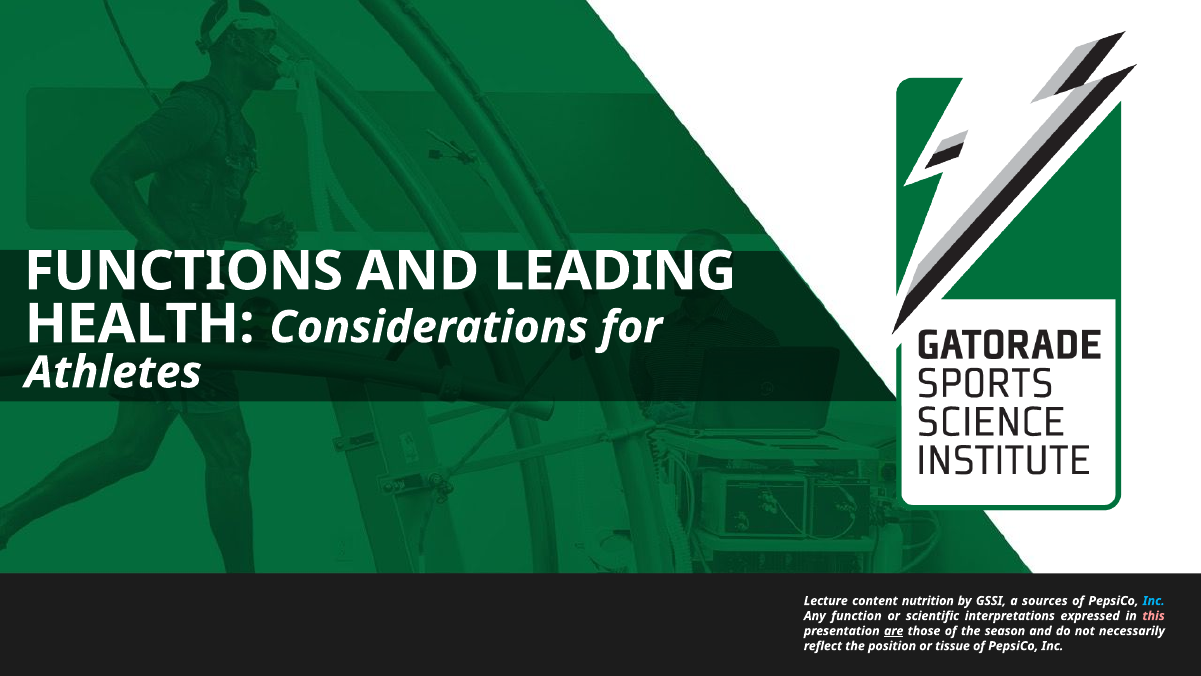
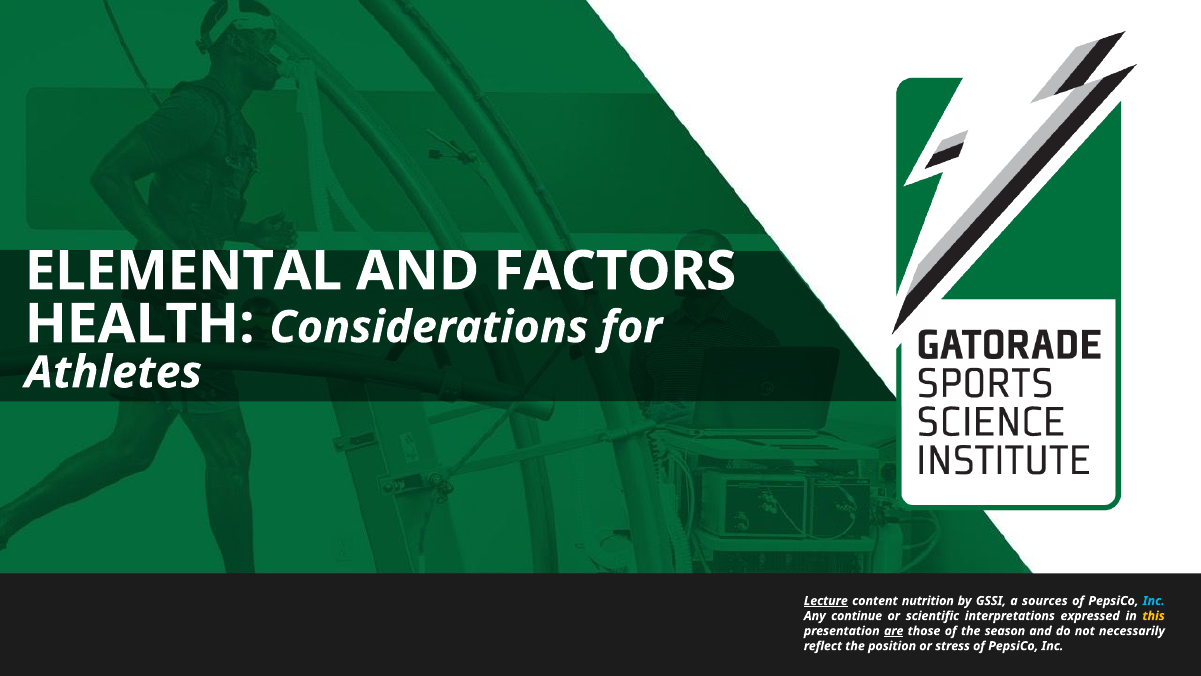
FUNCTIONS: FUNCTIONS -> ELEMENTAL (183, 271)
LEADING: LEADING -> FACTORS (615, 271)
Lecture underline: none -> present (826, 601)
function: function -> continue (857, 616)
this colour: pink -> yellow (1154, 616)
tissue: tissue -> stress (953, 646)
